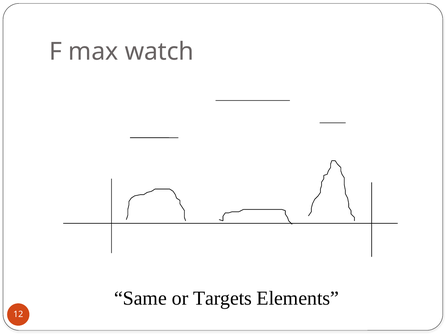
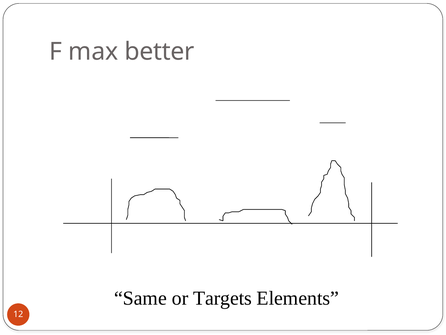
watch: watch -> better (159, 52)
